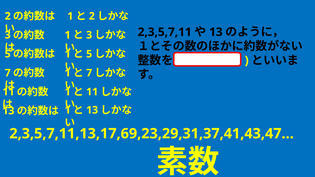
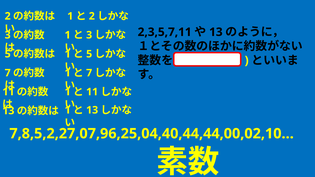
2,3,5,7,11,13,17,69,23,29,31,37,41,43,47…: 2,3,5,7,11,13,17,69,23,29,31,37,41,43,47… -> 7,8,5,2,27,07,96,25,04,40,44,44,00,02,10… (152, 134)
